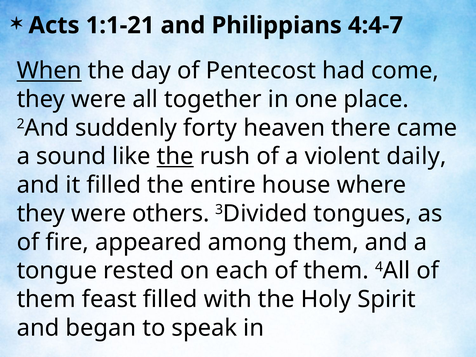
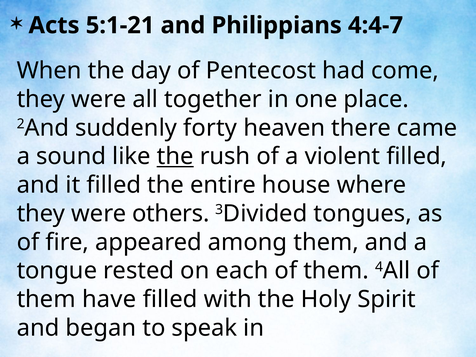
1:1-21: 1:1-21 -> 5:1-21 (120, 25)
When underline: present -> none (49, 71)
violent daily: daily -> filled (417, 156)
feast: feast -> have (109, 299)
